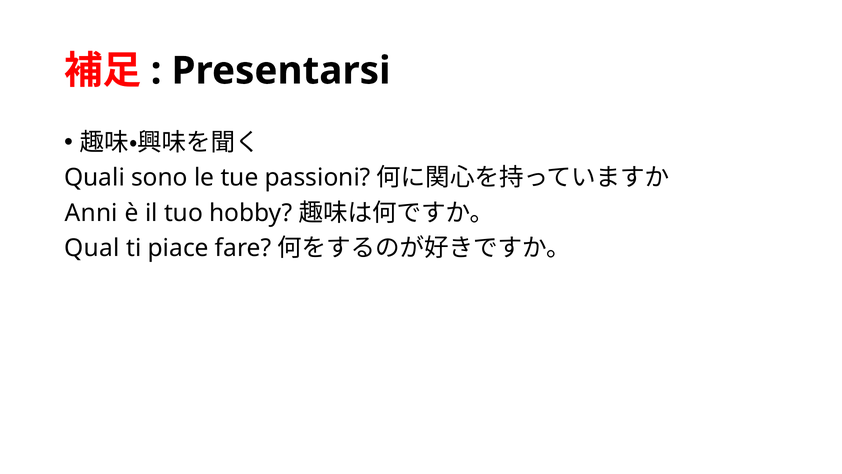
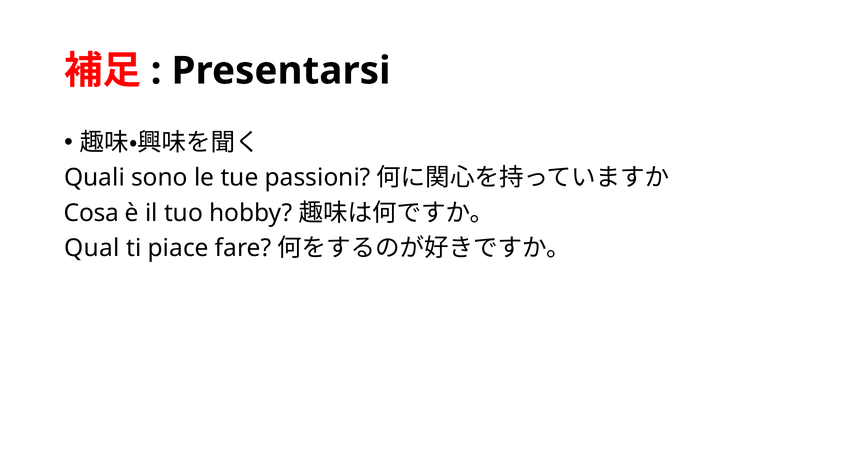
Anni: Anni -> Cosa (91, 213)
